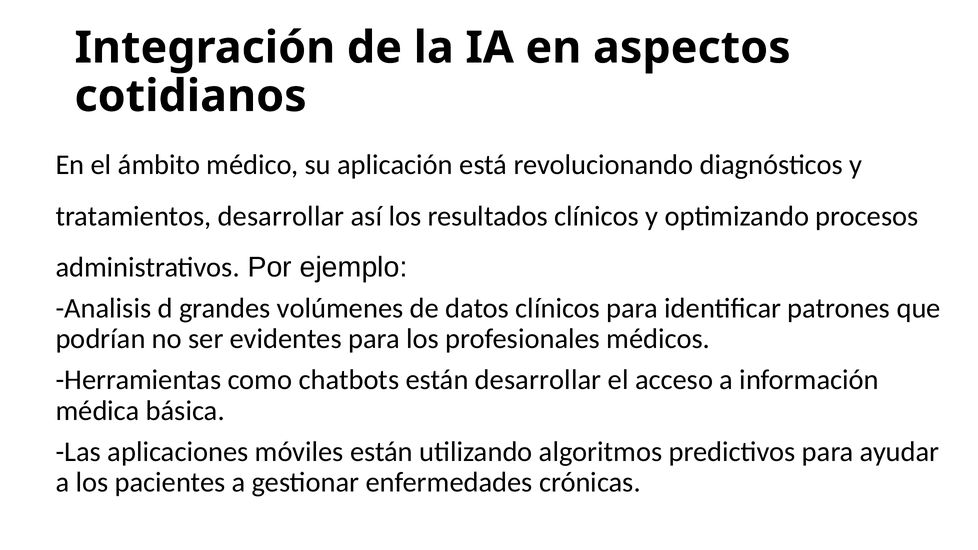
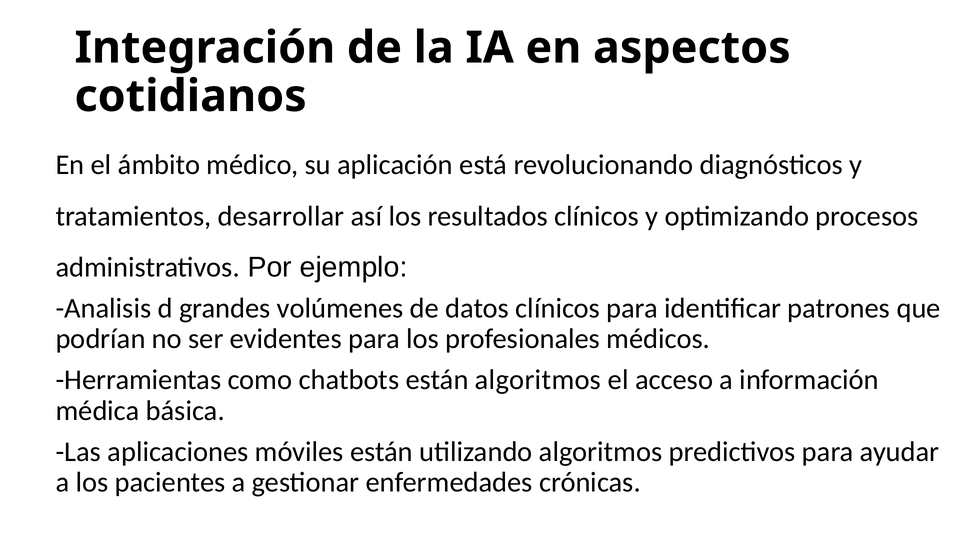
están desarrollar: desarrollar -> algoritmos (538, 380)
